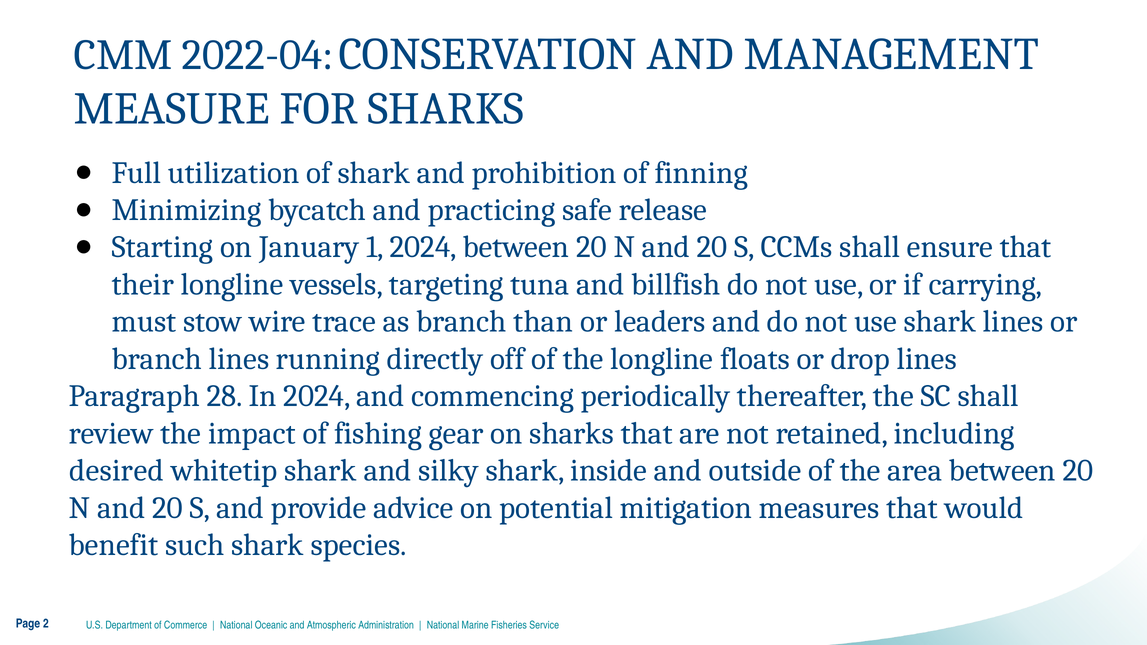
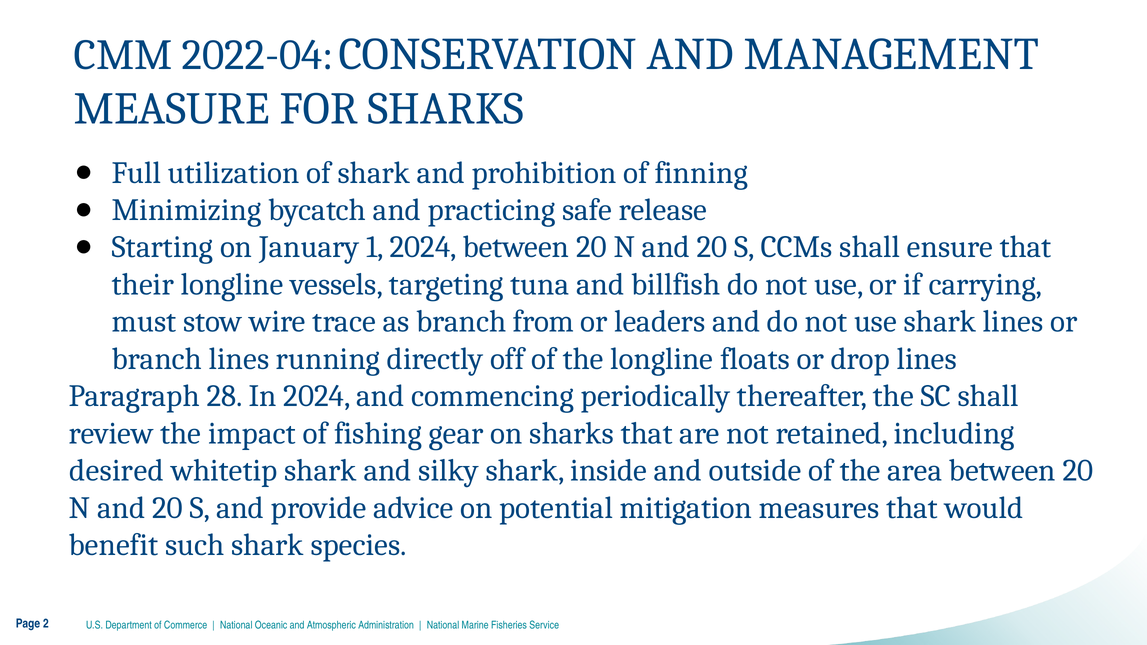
than: than -> from (543, 322)
